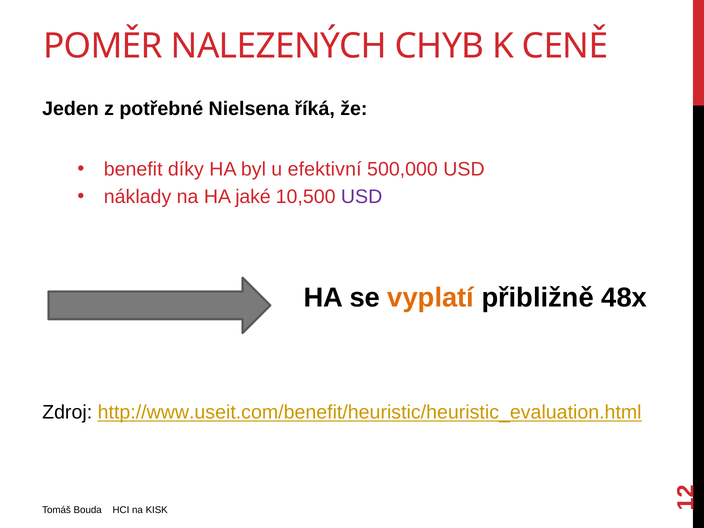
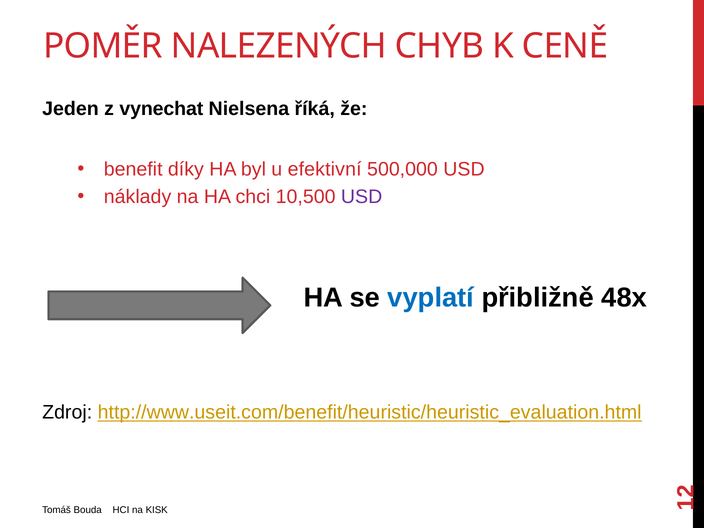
potřebné: potřebné -> vynechat (161, 109)
jaké: jaké -> chci (253, 197)
vyplatí colour: orange -> blue (431, 298)
